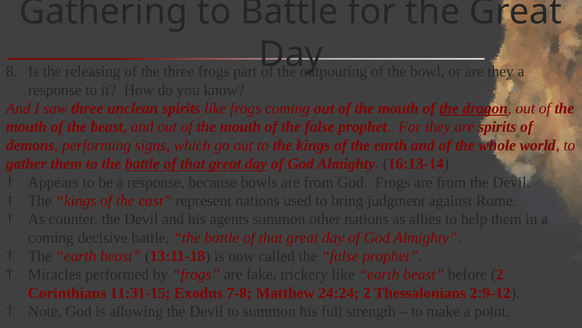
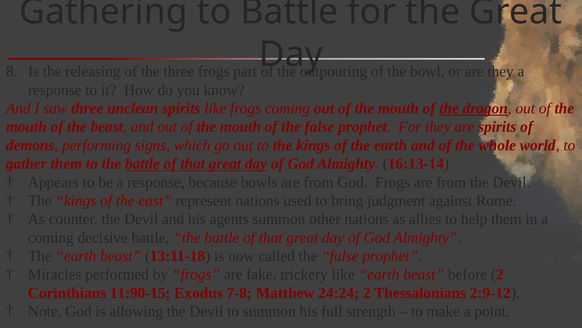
11:31-15: 11:31-15 -> 11:90-15 (140, 292)
